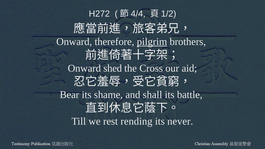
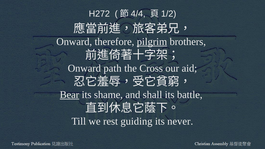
shed: shed -> path (113, 68)
Bear underline: none -> present (69, 95)
rending: rending -> guiding (136, 121)
